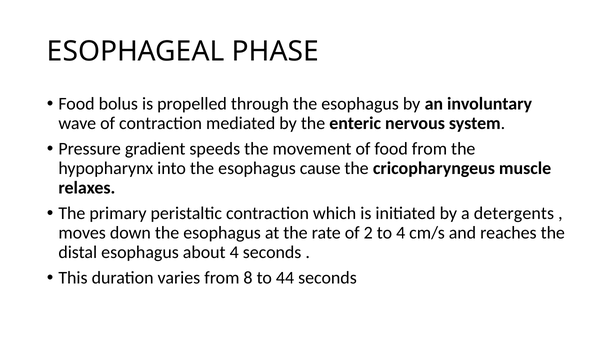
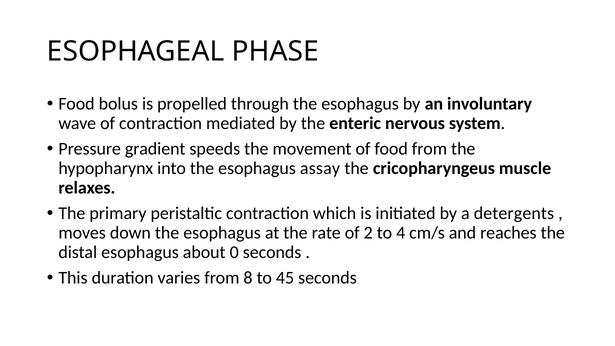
cause: cause -> assay (320, 168)
about 4: 4 -> 0 (234, 252)
44: 44 -> 45 (285, 278)
